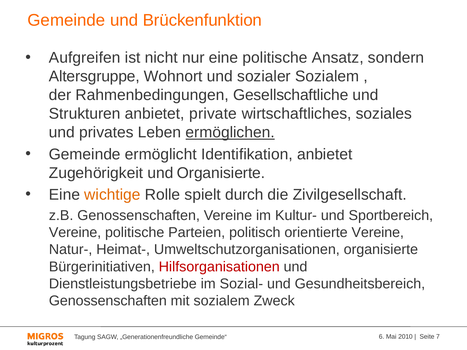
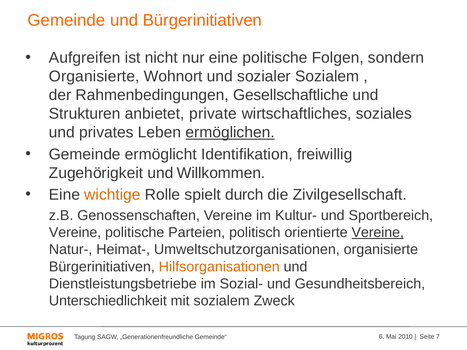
und Brückenfunktion: Brückenfunktion -> Bürgerinitiativen (202, 20)
Ansatz: Ansatz -> Folgen (338, 58)
Altersgruppe: Altersgruppe -> Organisierte (94, 77)
Identifikation anbietet: anbietet -> freiwillig (325, 154)
und Organisierte: Organisierte -> Willkommen (221, 173)
Vereine underline: none -> present (378, 233)
Hilfsorganisationen colour: red -> orange (219, 267)
Genossenschaften: Genossenschaften -> Unterschiedlichkeit (108, 301)
